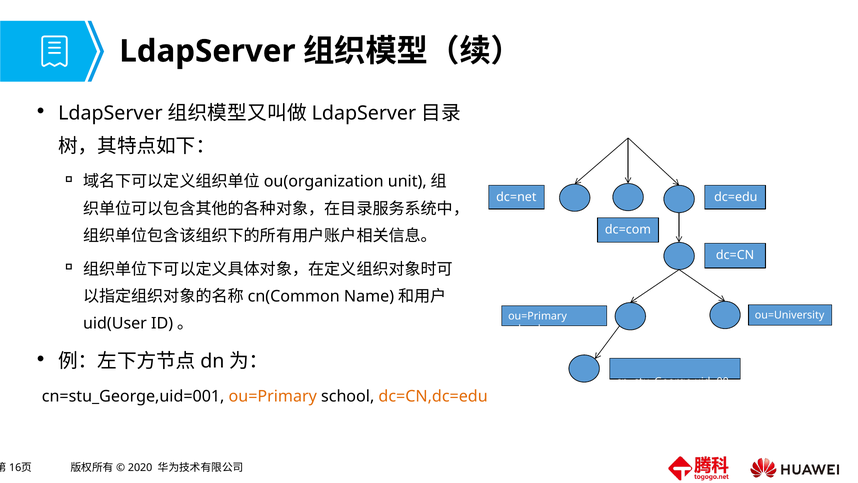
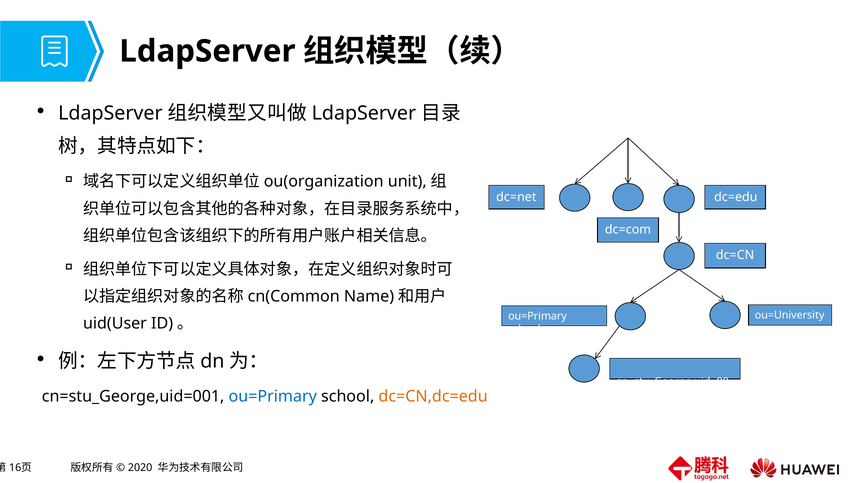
ou=Primary colour: orange -> blue (273, 396)
